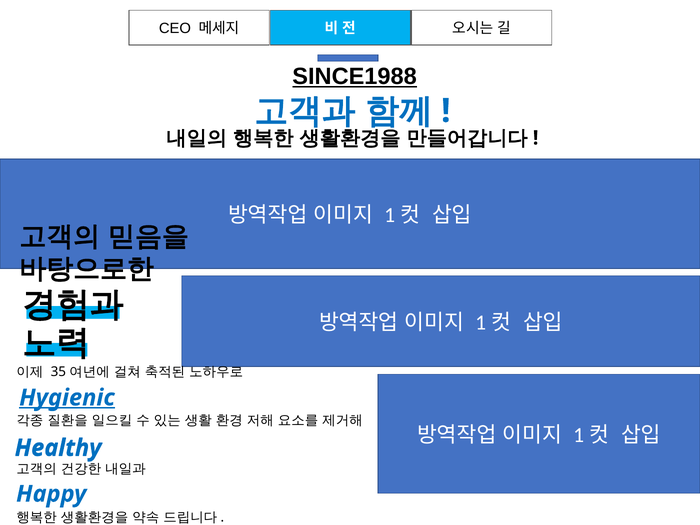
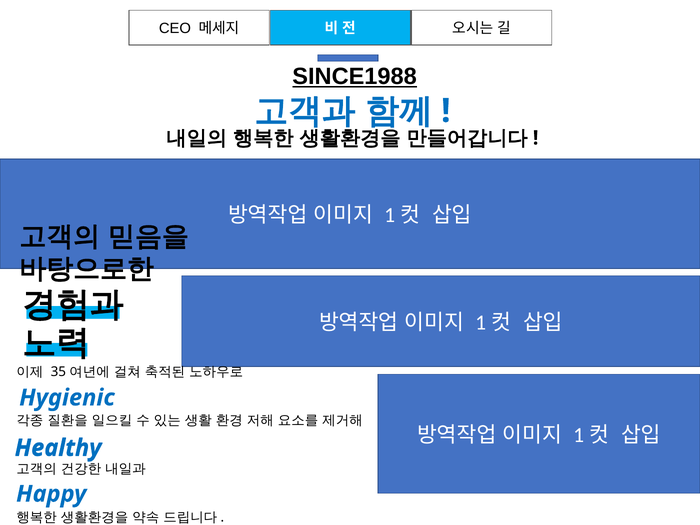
Hygienic underline: present -> none (67, 398)
